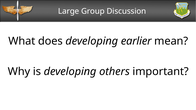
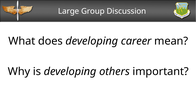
earlier: earlier -> career (136, 41)
